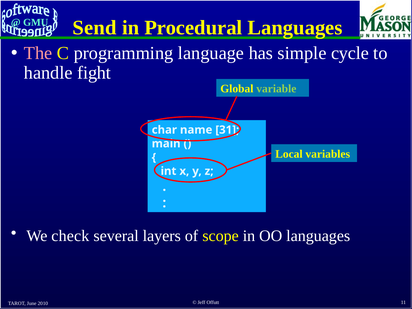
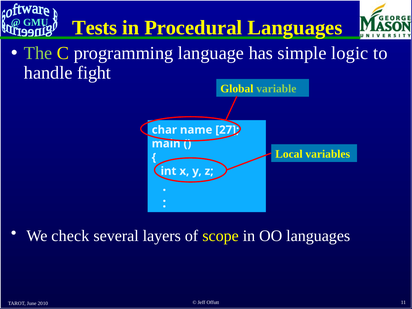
Send: Send -> Tests (95, 28)
The colour: pink -> light green (38, 53)
cycle: cycle -> logic (350, 53)
31: 31 -> 27 (227, 130)
